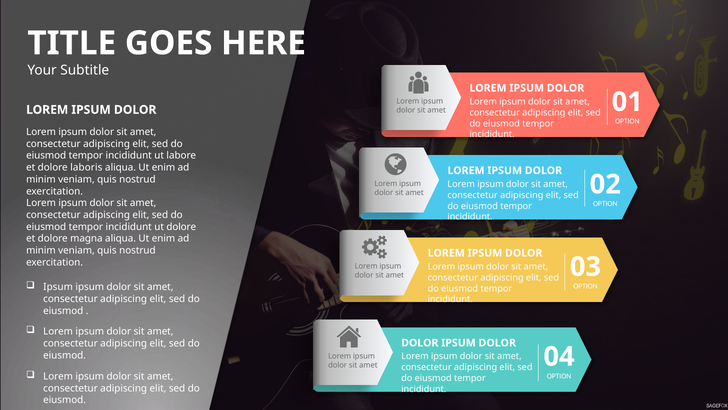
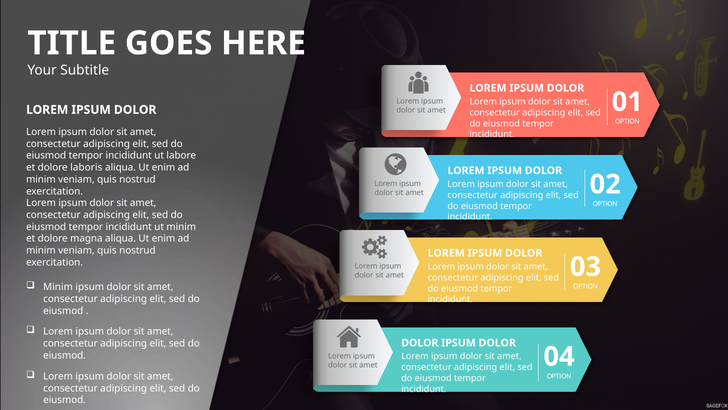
ut dolore: dolore -> minim (181, 227)
Ipsum: Ipsum -> Minim (58, 287)
